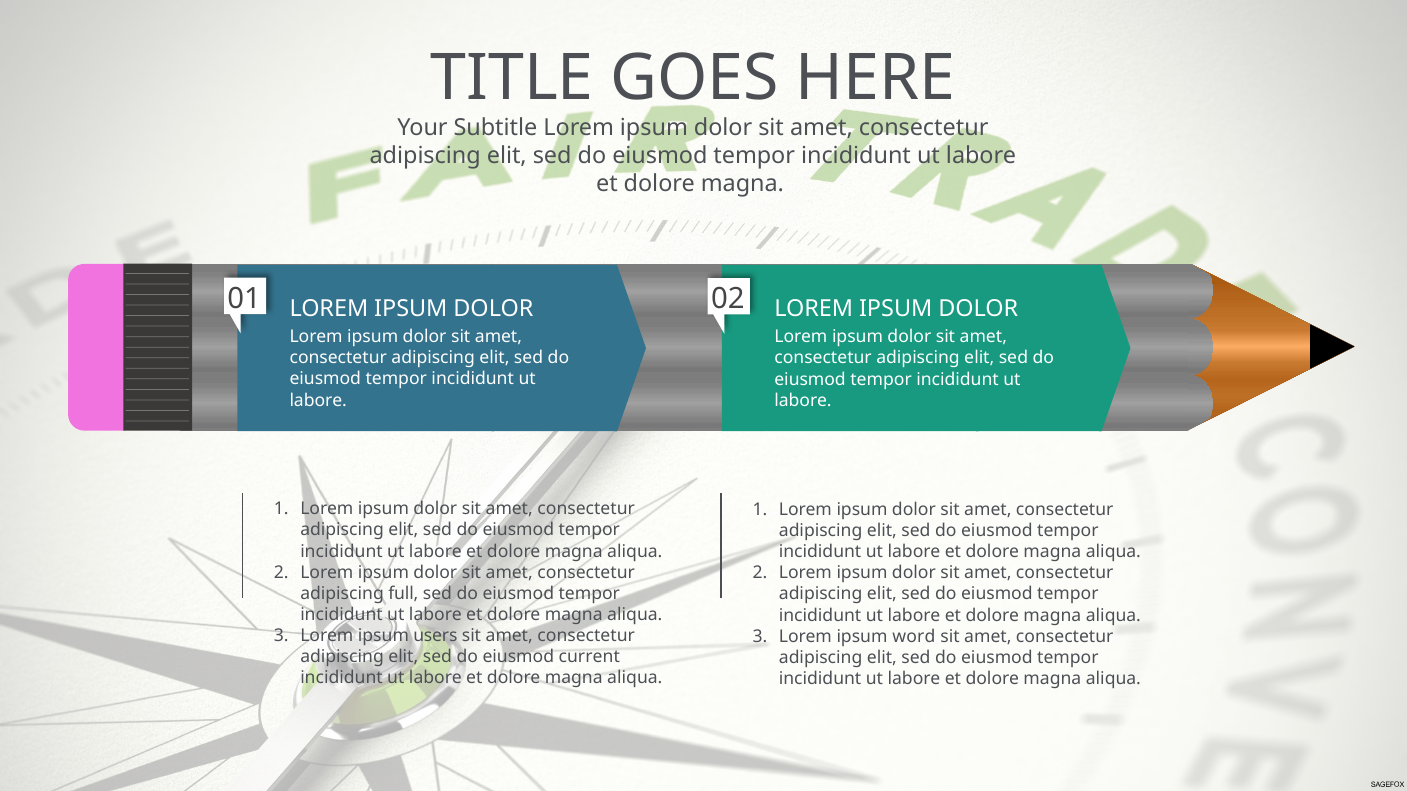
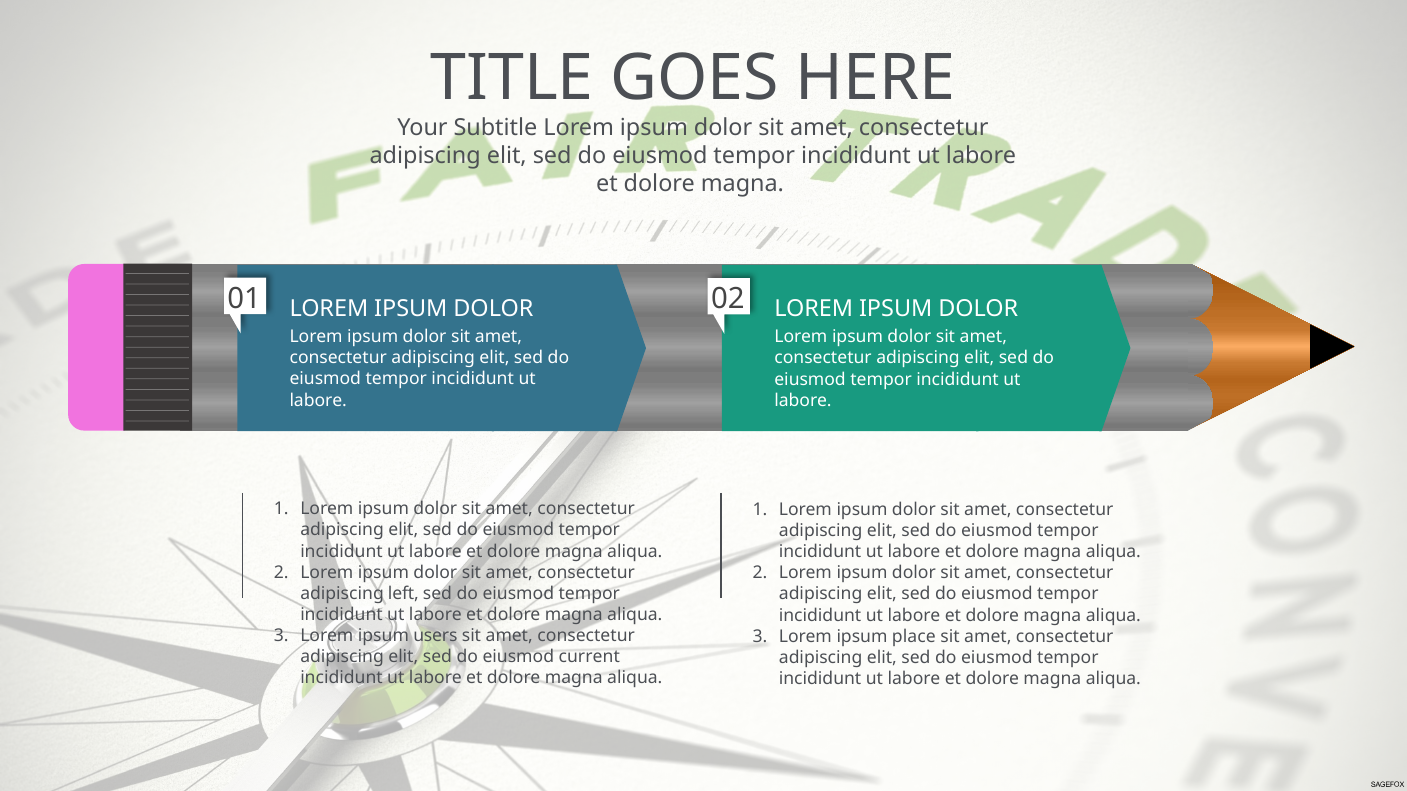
full: full -> left (403, 594)
word: word -> place (914, 637)
